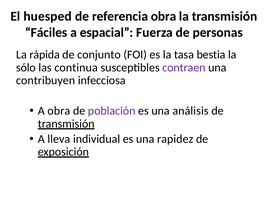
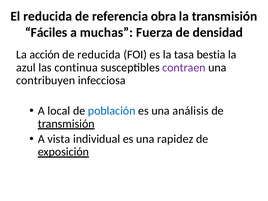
El huesped: huesped -> reducida (48, 16)
espacial: espacial -> muchas (106, 32)
personas: personas -> densidad (218, 32)
rápida: rápida -> acción (45, 55)
de conjunto: conjunto -> reducida (99, 55)
sólo: sólo -> azul (26, 67)
A obra: obra -> local (59, 111)
población colour: purple -> blue (112, 111)
lleva: lleva -> vista (59, 139)
